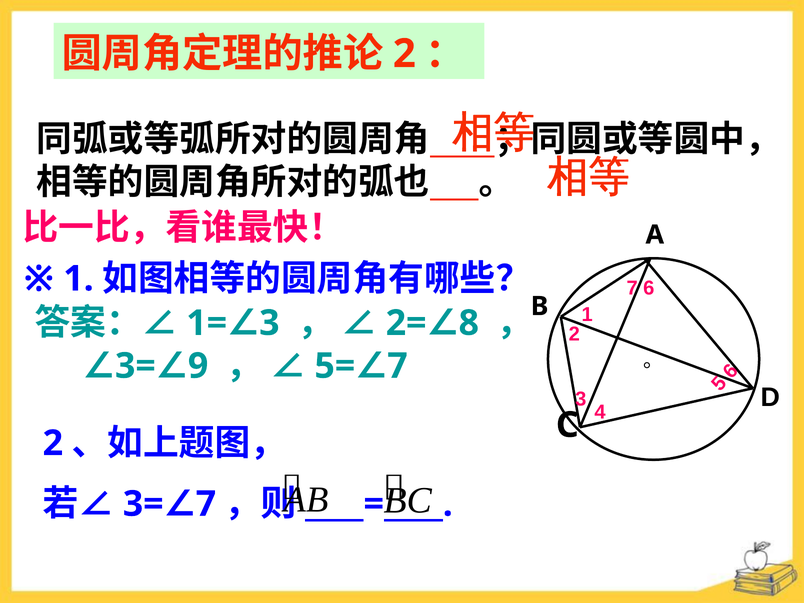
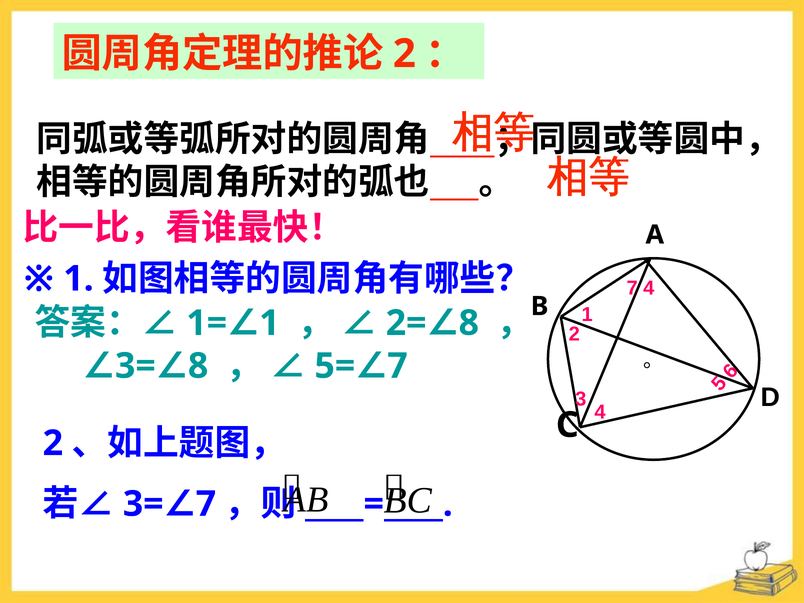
7 6: 6 -> 4 (649, 288)
3: 3 -> 1 (269, 323)
9: 9 -> 8 (198, 366)
